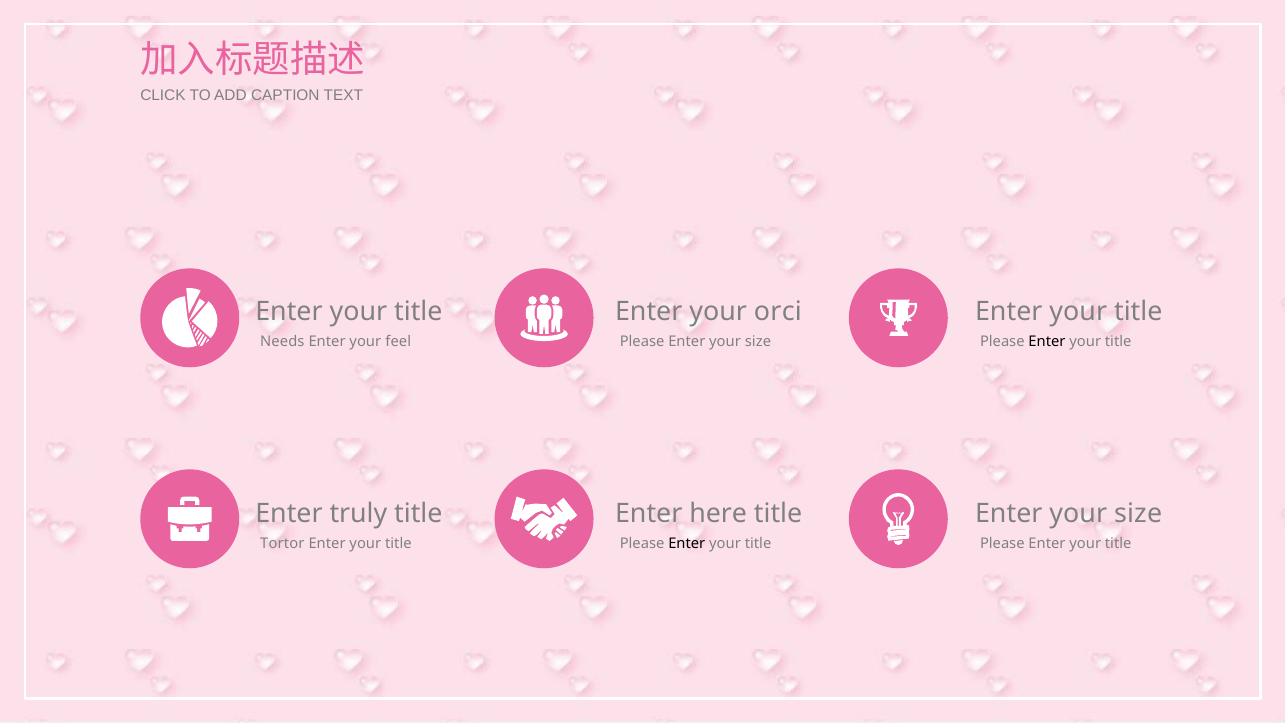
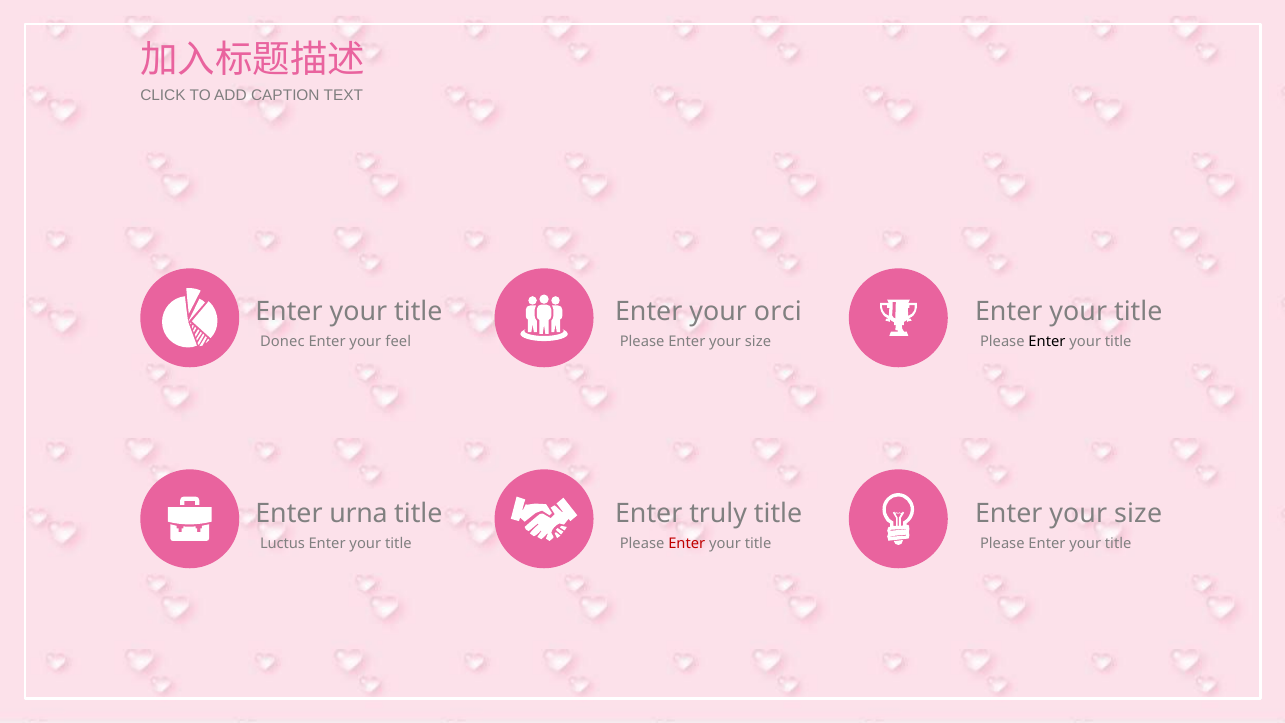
Needs: Needs -> Donec (282, 342)
truly: truly -> urna (358, 513)
here: here -> truly (718, 513)
Tortor: Tortor -> Luctus (282, 543)
Enter colour: black -> red (687, 543)
